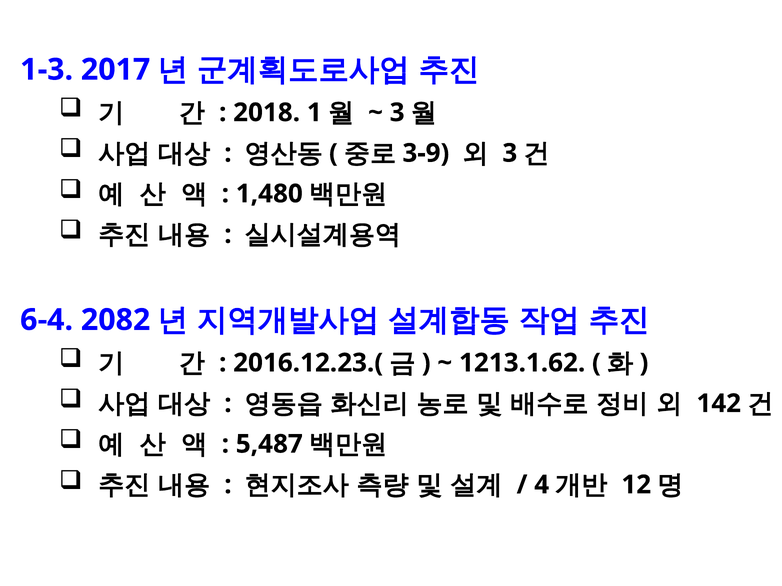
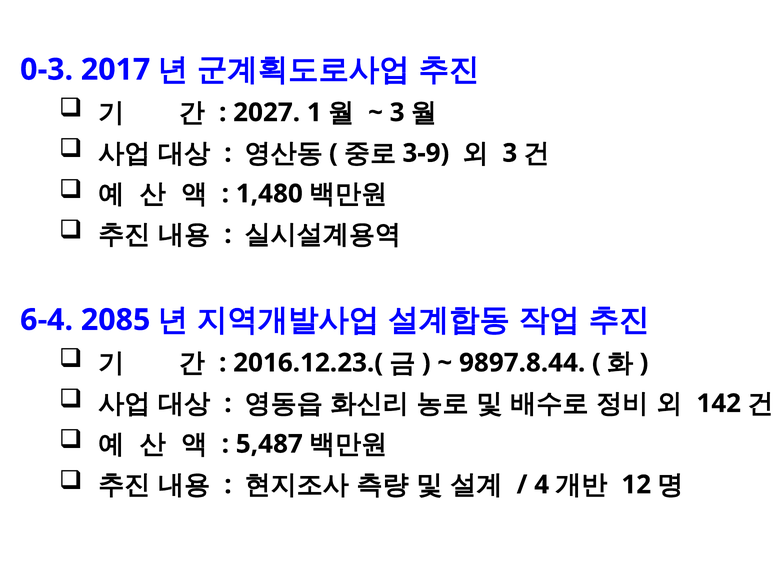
1-3: 1-3 -> 0-3 (47, 70)
2018: 2018 -> 2027 (267, 113)
2082: 2082 -> 2085 (116, 320)
1213.1.62: 1213.1.62 -> 9897.8.44 (522, 363)
